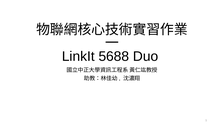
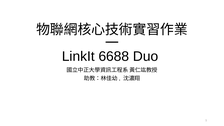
5688: 5688 -> 6688 (114, 56)
